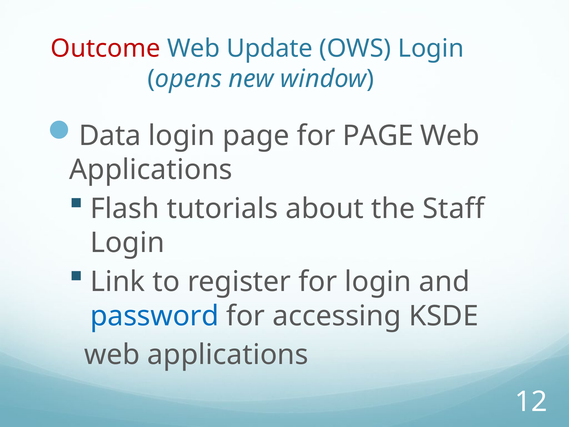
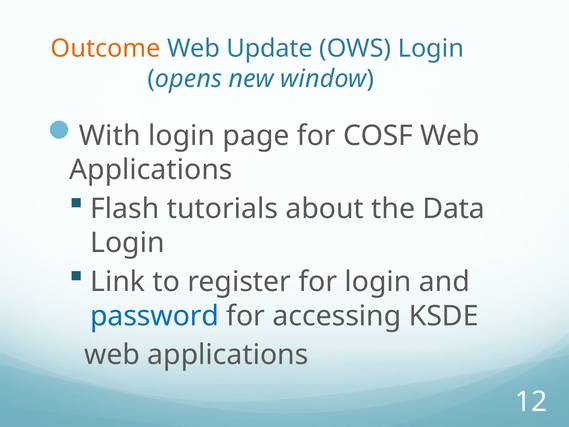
Outcome colour: red -> orange (106, 49)
Data: Data -> With (110, 136)
for PAGE: PAGE -> COSF (378, 136)
Staff: Staff -> Data (454, 209)
